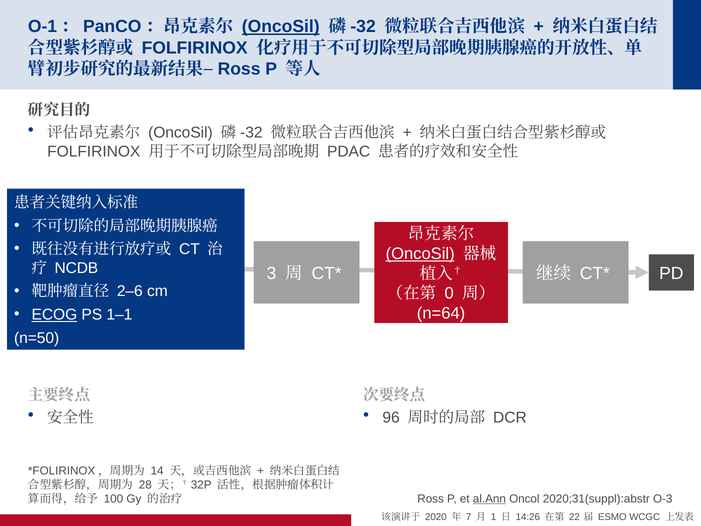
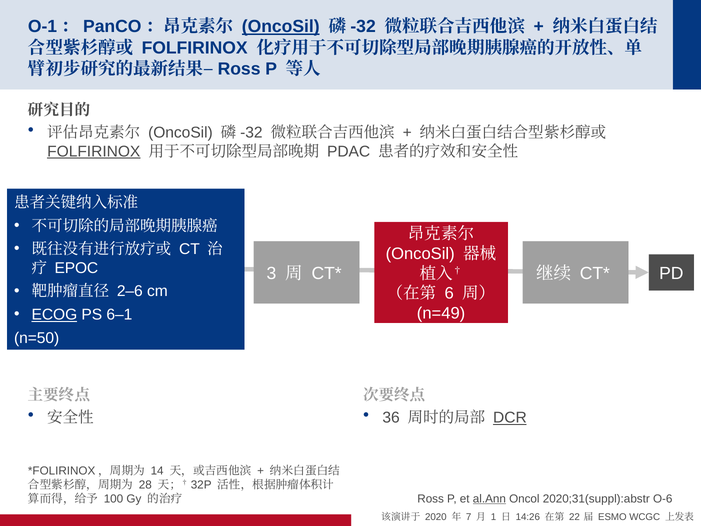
FOLFIRINOX underline: none -> present (94, 151)
OncoSil underline: present -> none (420, 254)
NCDB: NCDB -> EPOC (76, 268)
0: 0 -> 6 (449, 293)
n=64: n=64 -> n=49 (441, 313)
1–1: 1–1 -> 6–1 (119, 315)
96: 96 -> 36 (391, 418)
DCR underline: none -> present (510, 418)
O-3: O-3 -> O-6 (663, 498)
